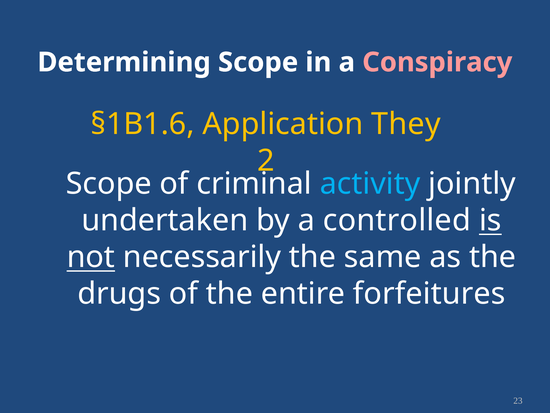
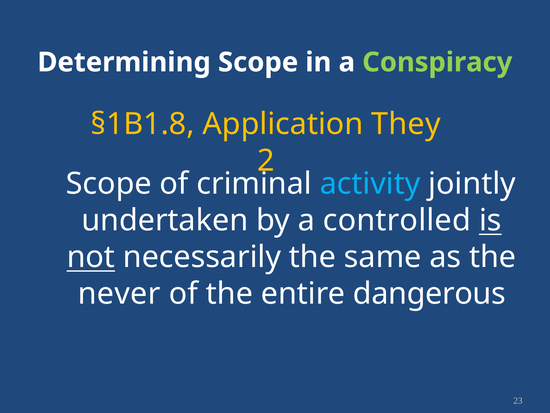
Conspiracy colour: pink -> light green (437, 62)
§1B1.6: §1B1.6 -> §1B1.8 (142, 124)
drugs: drugs -> never (119, 293)
forfeitures: forfeitures -> dangerous (429, 293)
